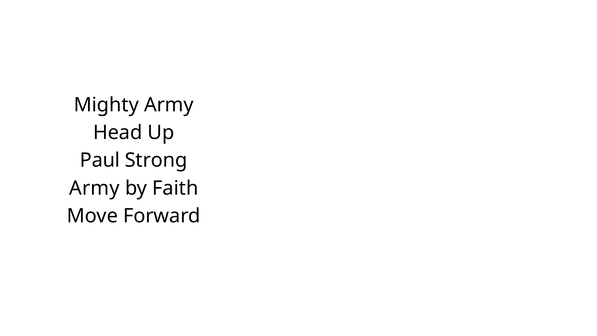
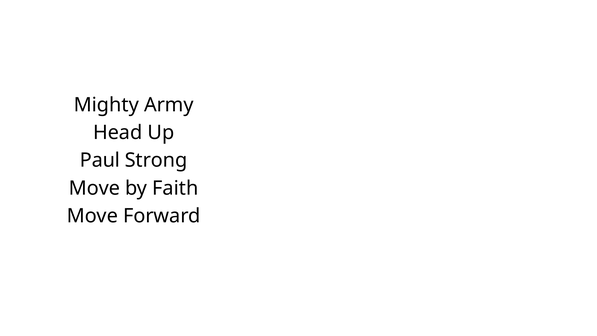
Army: Army -> Move (95, 188)
